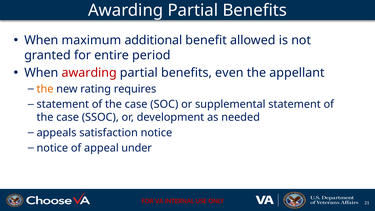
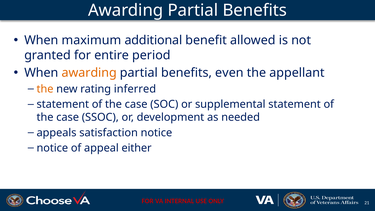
awarding colour: red -> orange (89, 73)
requires: requires -> inferred (135, 89)
under: under -> either (137, 148)
